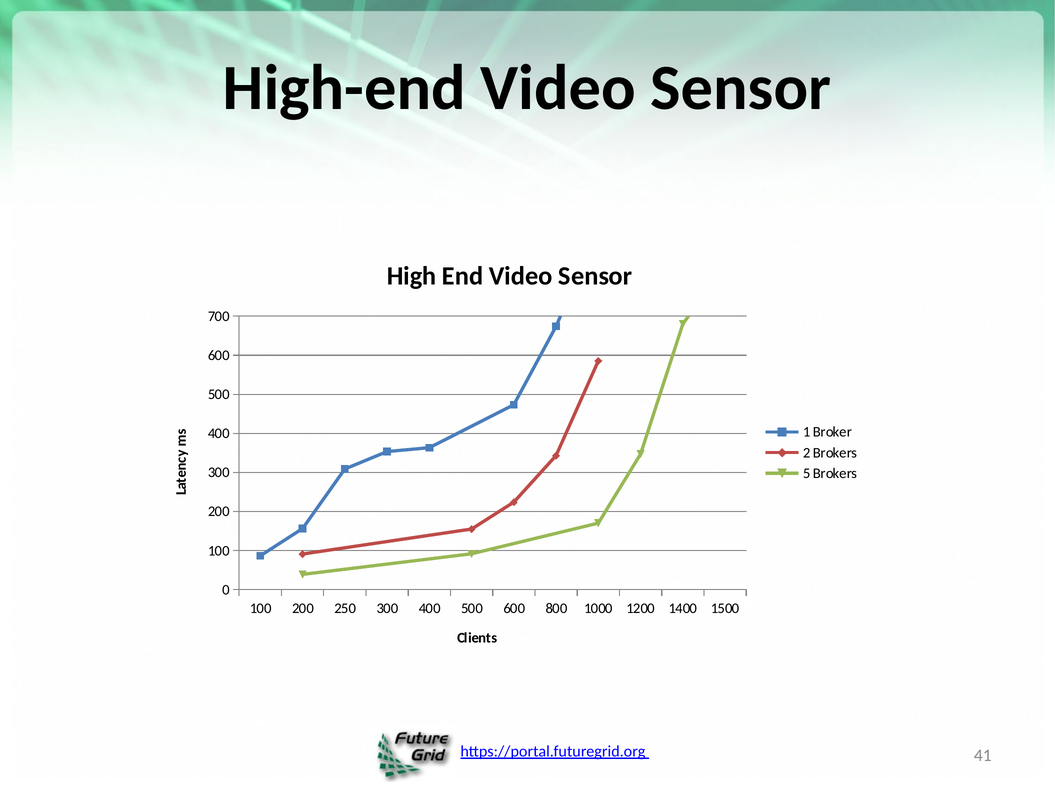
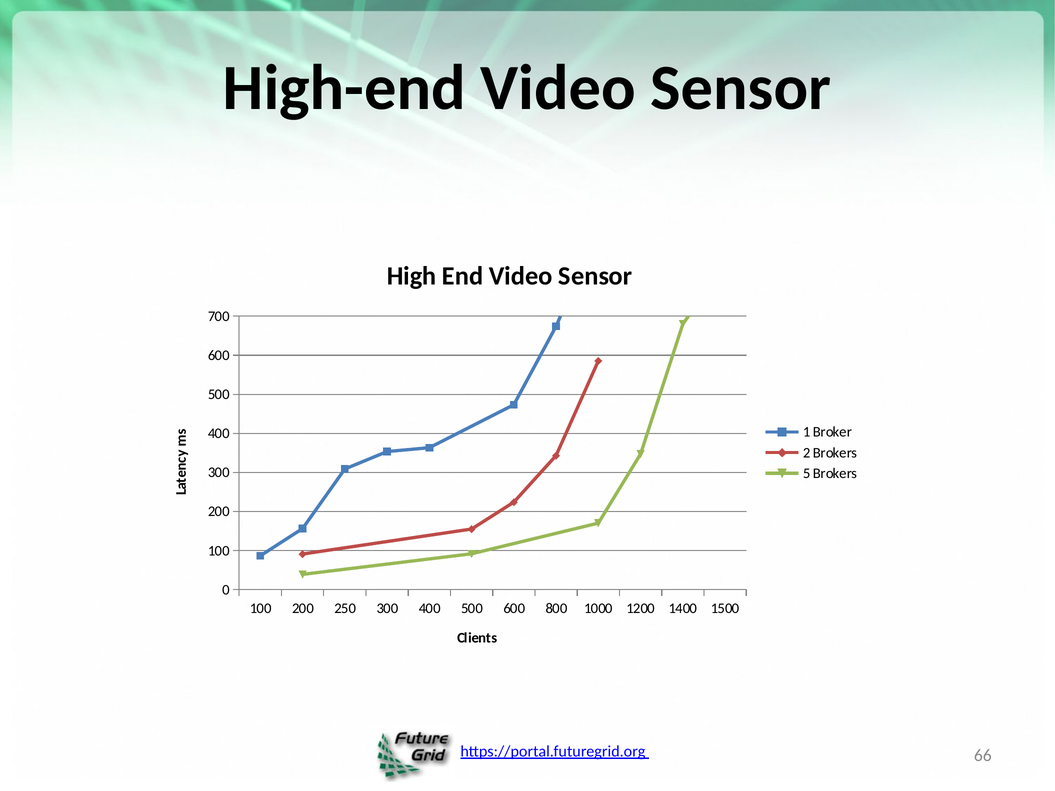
41: 41 -> 66 (983, 755)
